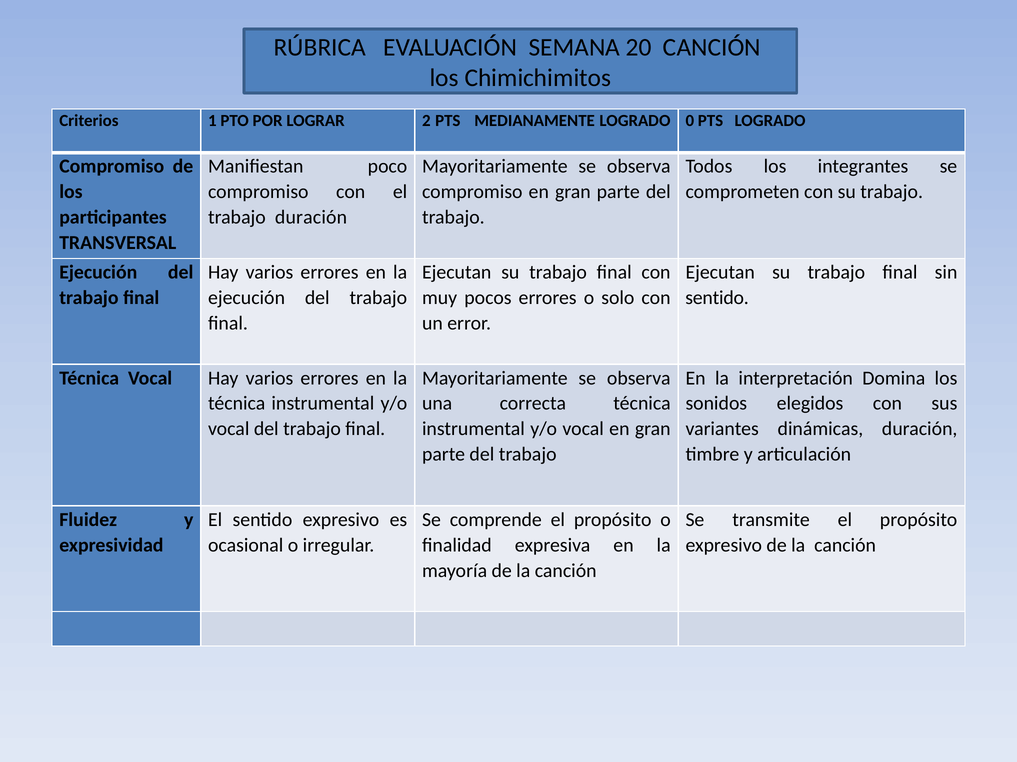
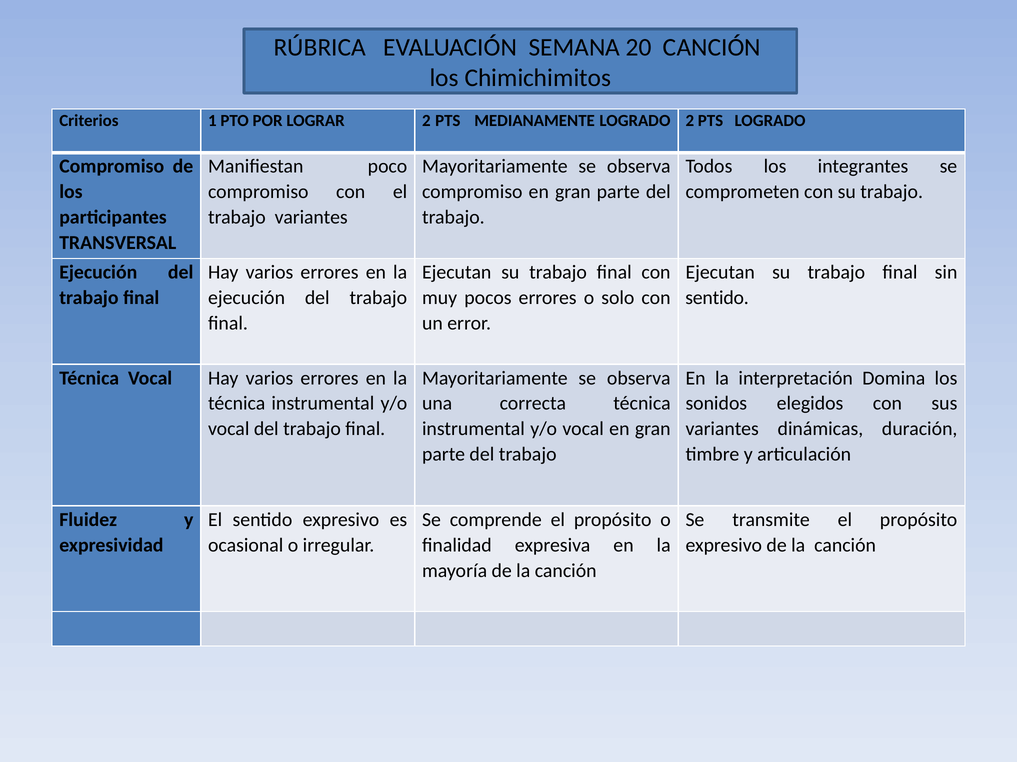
LOGRADO 0: 0 -> 2 (690, 121)
trabajo duración: duración -> variantes (311, 218)
